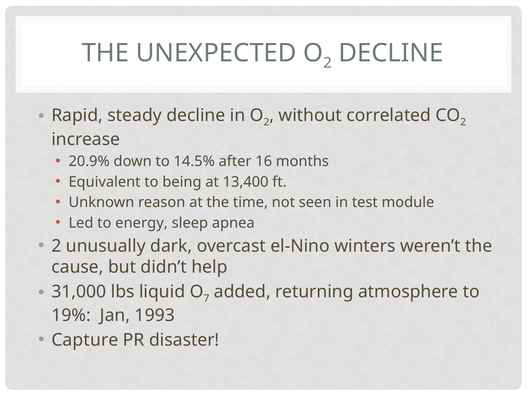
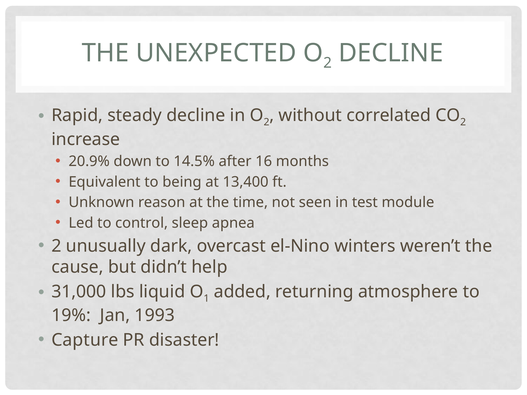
energy: energy -> control (142, 223)
7: 7 -> 1 (206, 299)
